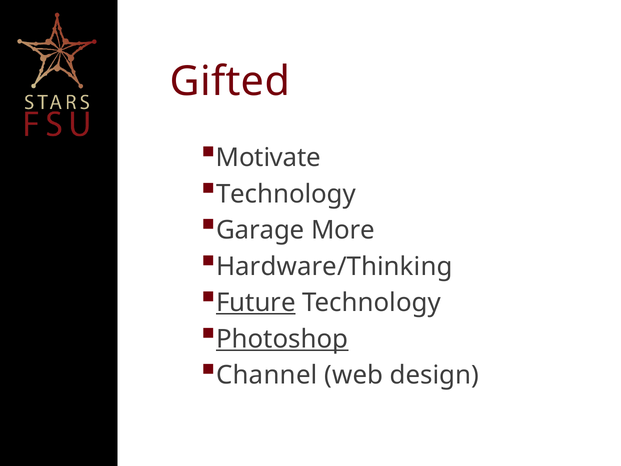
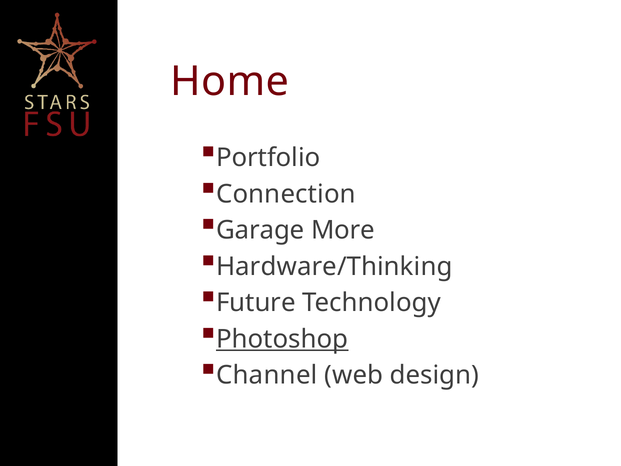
Gifted: Gifted -> Home (230, 82)
Motivate: Motivate -> Portfolio (268, 158)
Technology: Technology -> Connection (286, 194)
Future underline: present -> none (256, 303)
